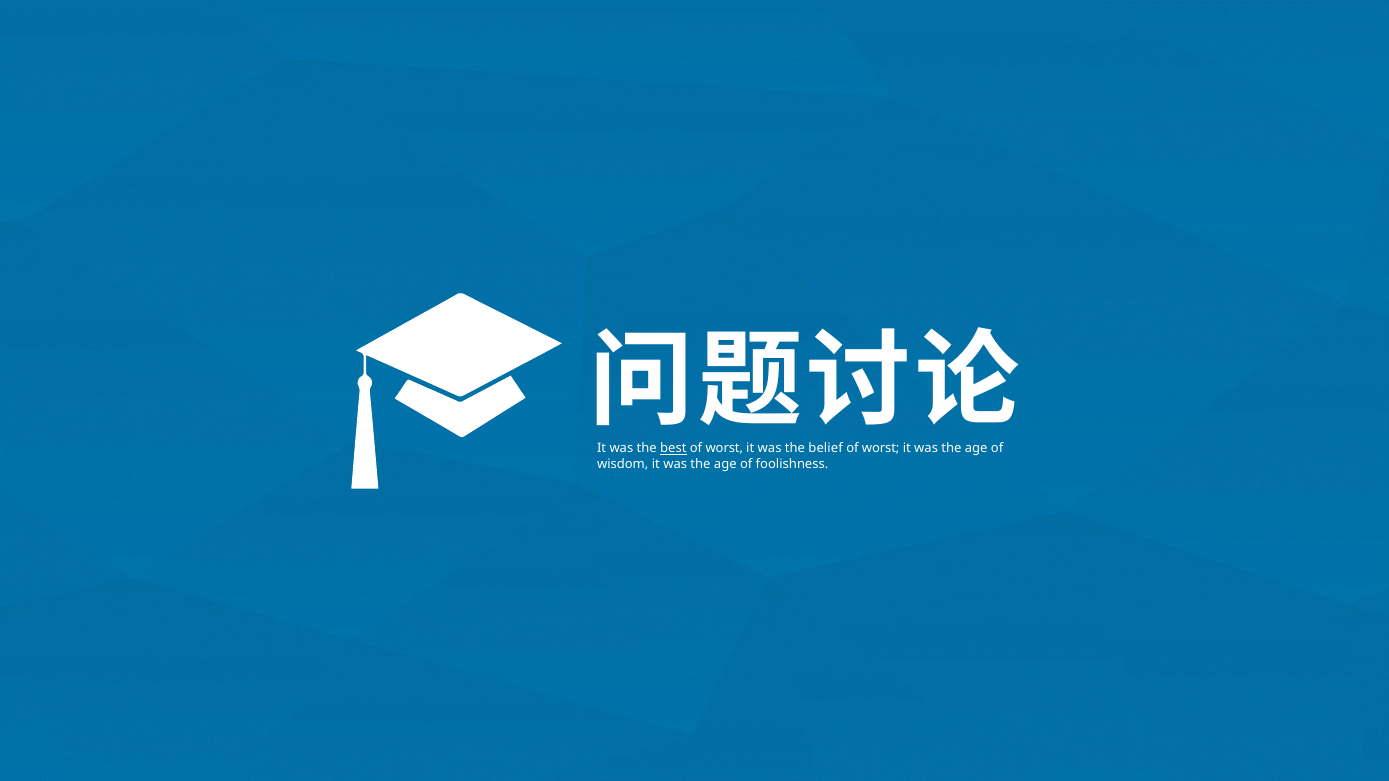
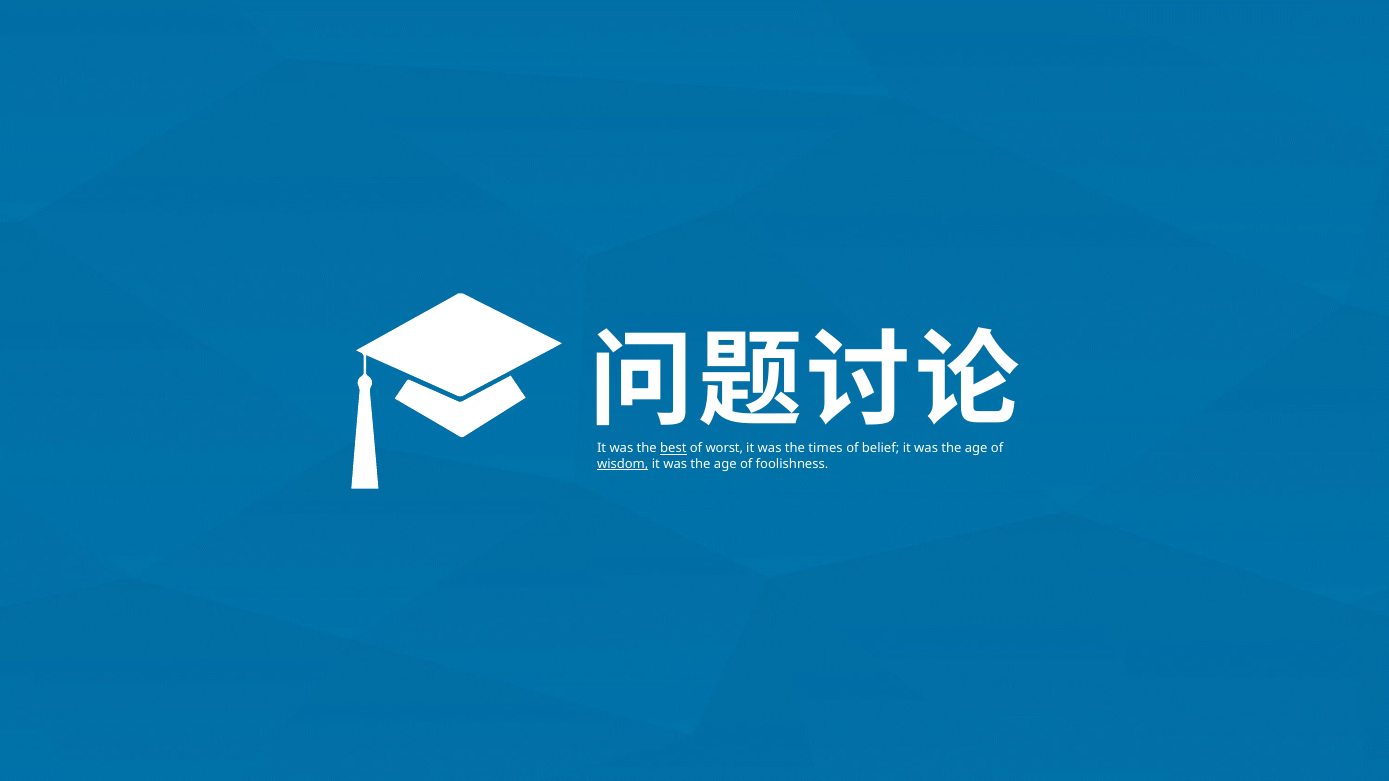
belief: belief -> times (826, 449)
worst: worst -> belief (881, 449)
wisdom underline: none -> present (623, 464)
